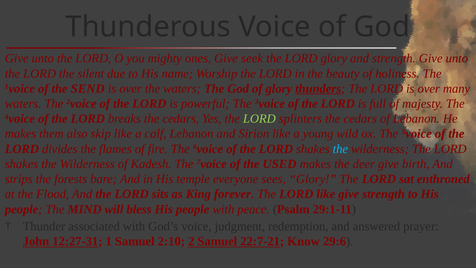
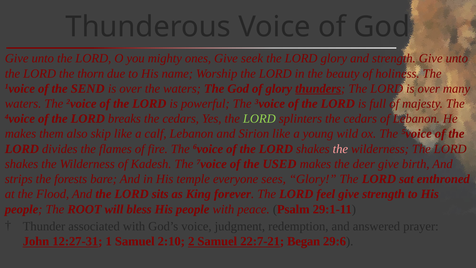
silent: silent -> thorn (91, 73)
the colour: light blue -> pink (340, 149)
LORD like: like -> feel (326, 194)
MIND: MIND -> ROOT (85, 209)
Know: Know -> Began (304, 241)
